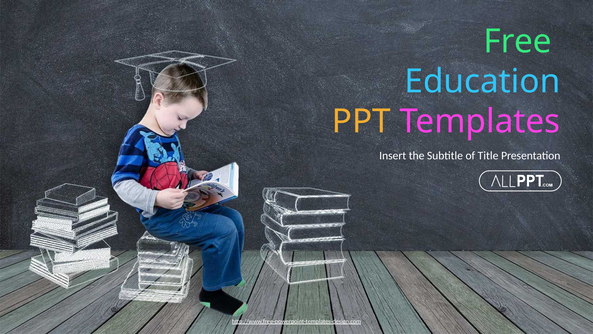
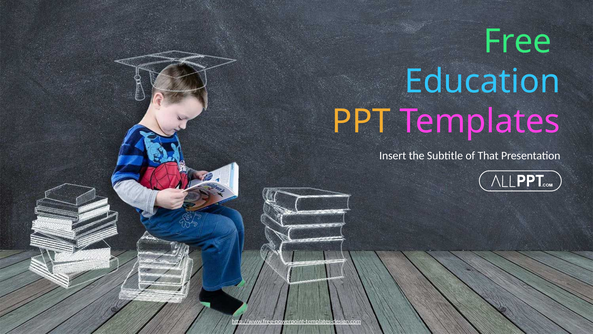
Title: Title -> That (488, 155)
